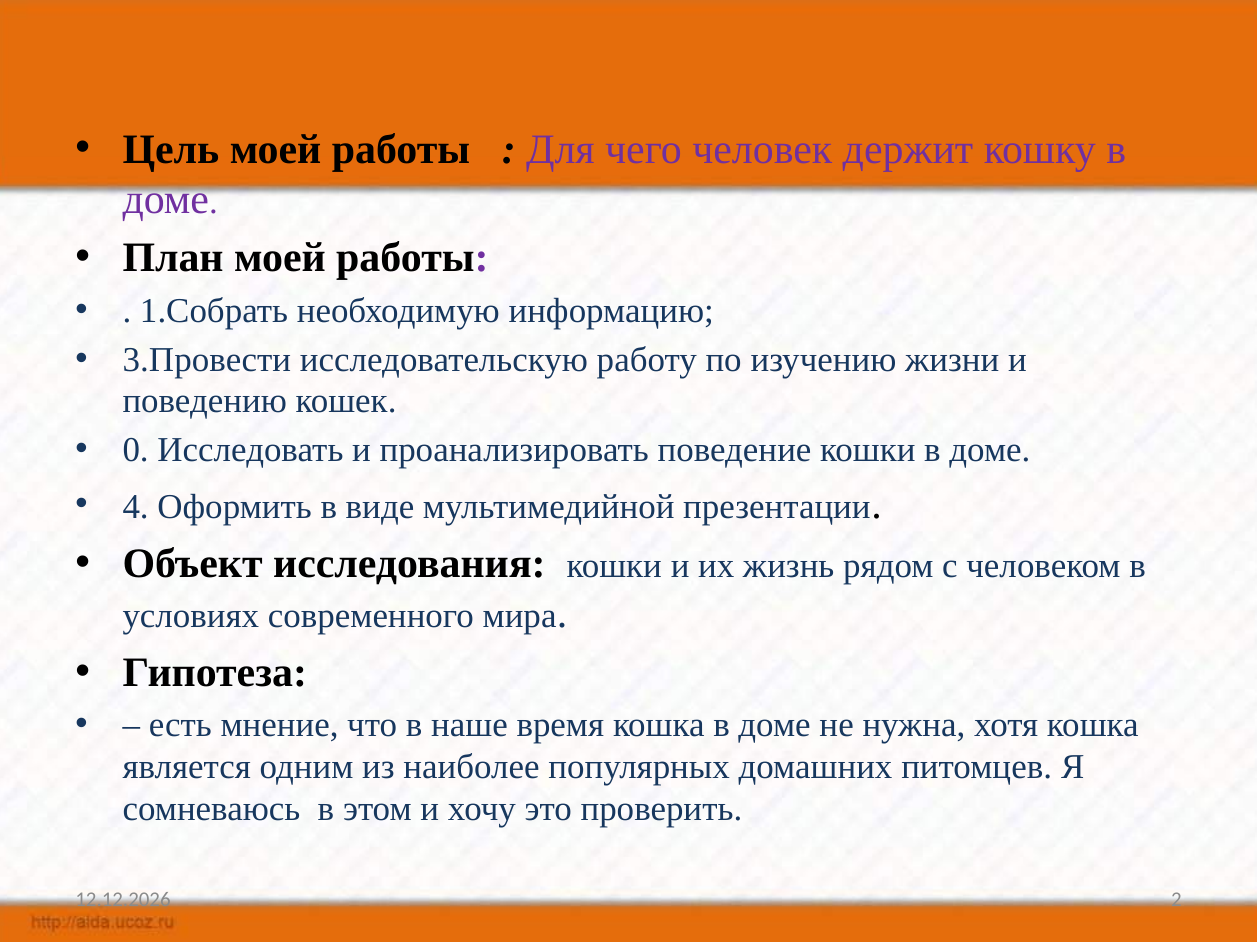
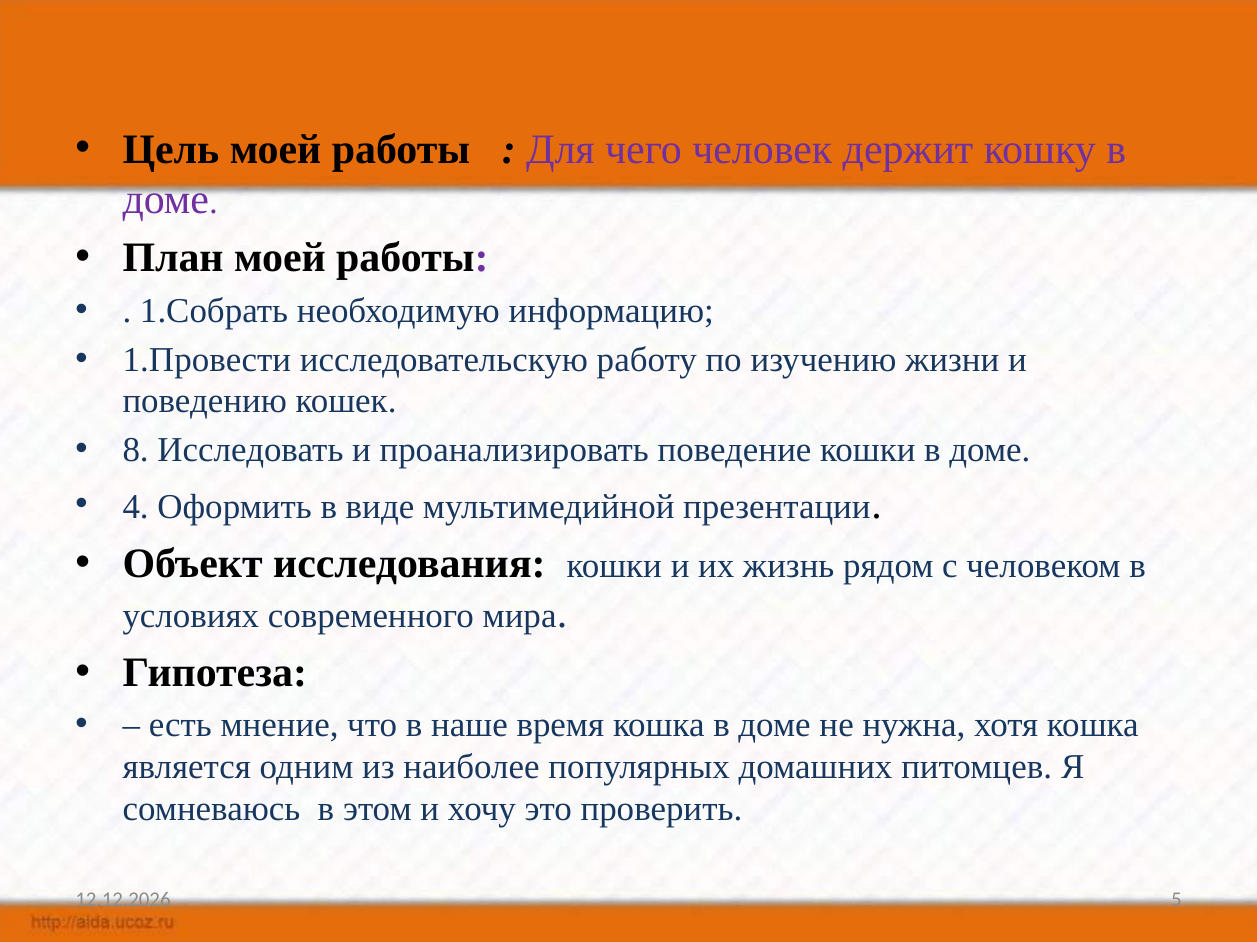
3.Провести: 3.Провести -> 1.Провести (207, 360)
0: 0 -> 8 (136, 451)
2: 2 -> 5 (1176, 900)
